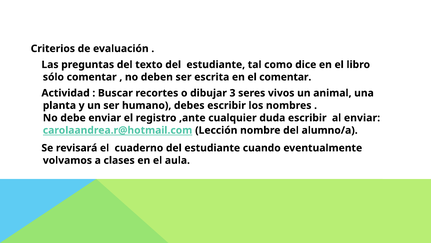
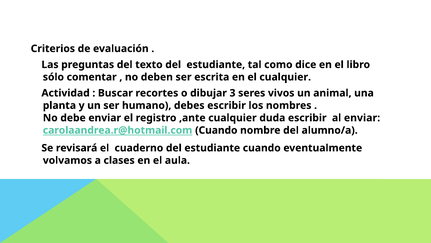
el comentar: comentar -> cualquier (285, 77)
carolaandrea.r@hotmail.com Lección: Lección -> Cuando (216, 130)
